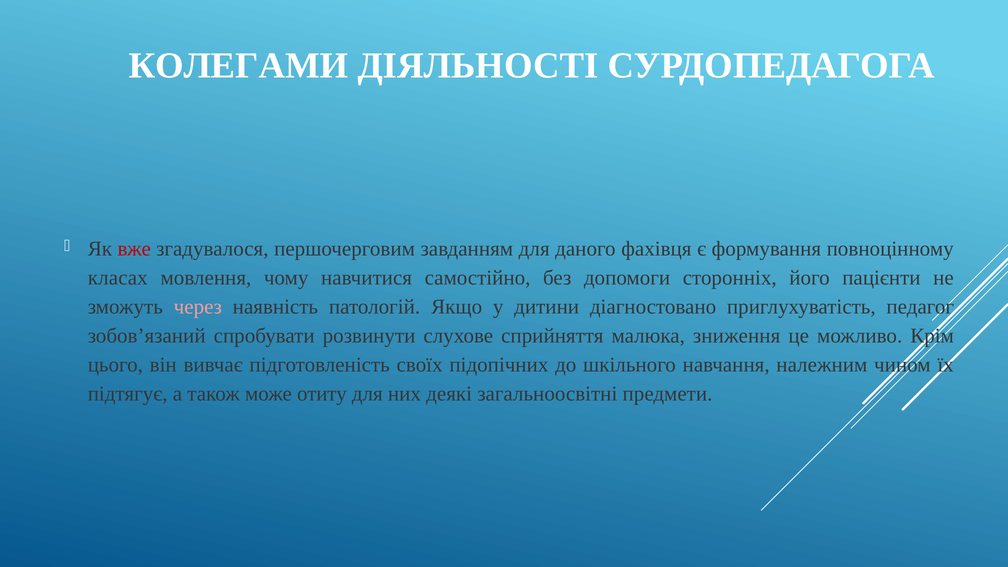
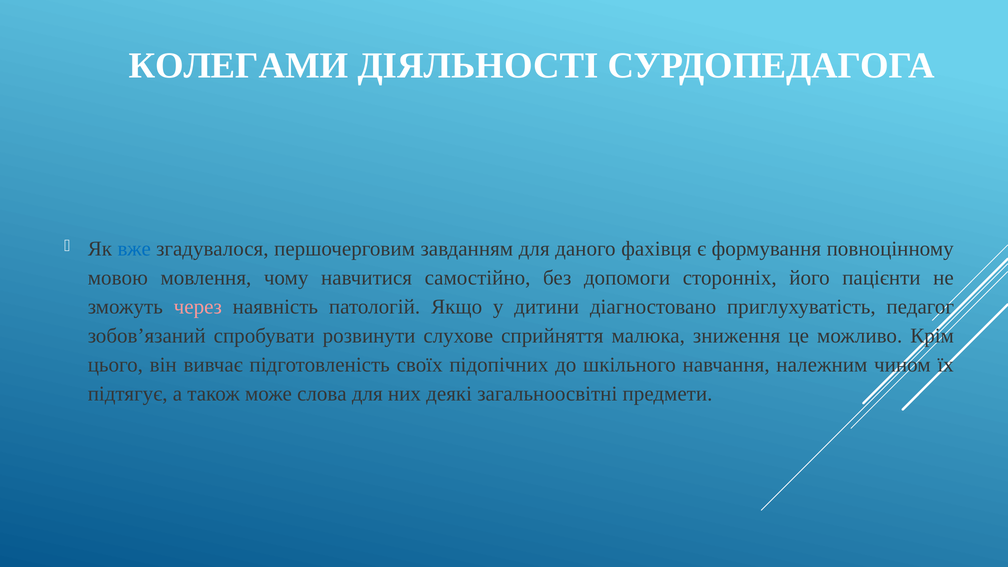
вже colour: red -> blue (134, 249)
класах: класах -> мовою (118, 278)
отиту: отиту -> слова (322, 394)
